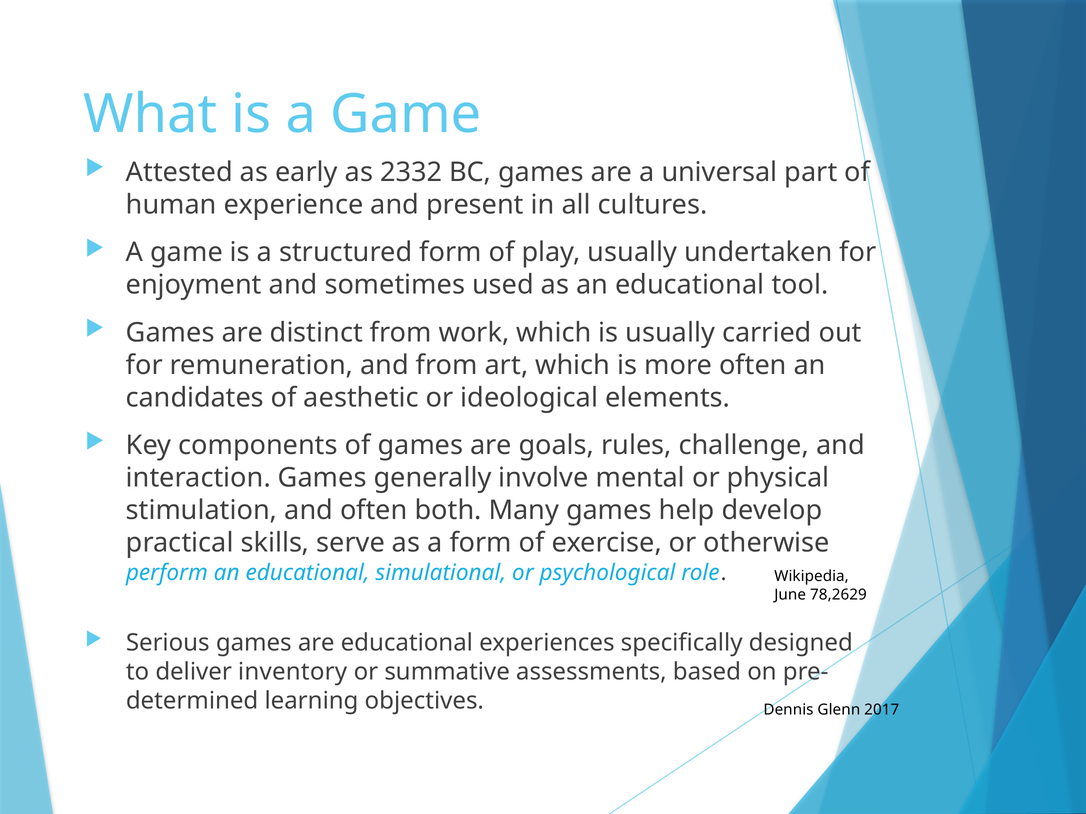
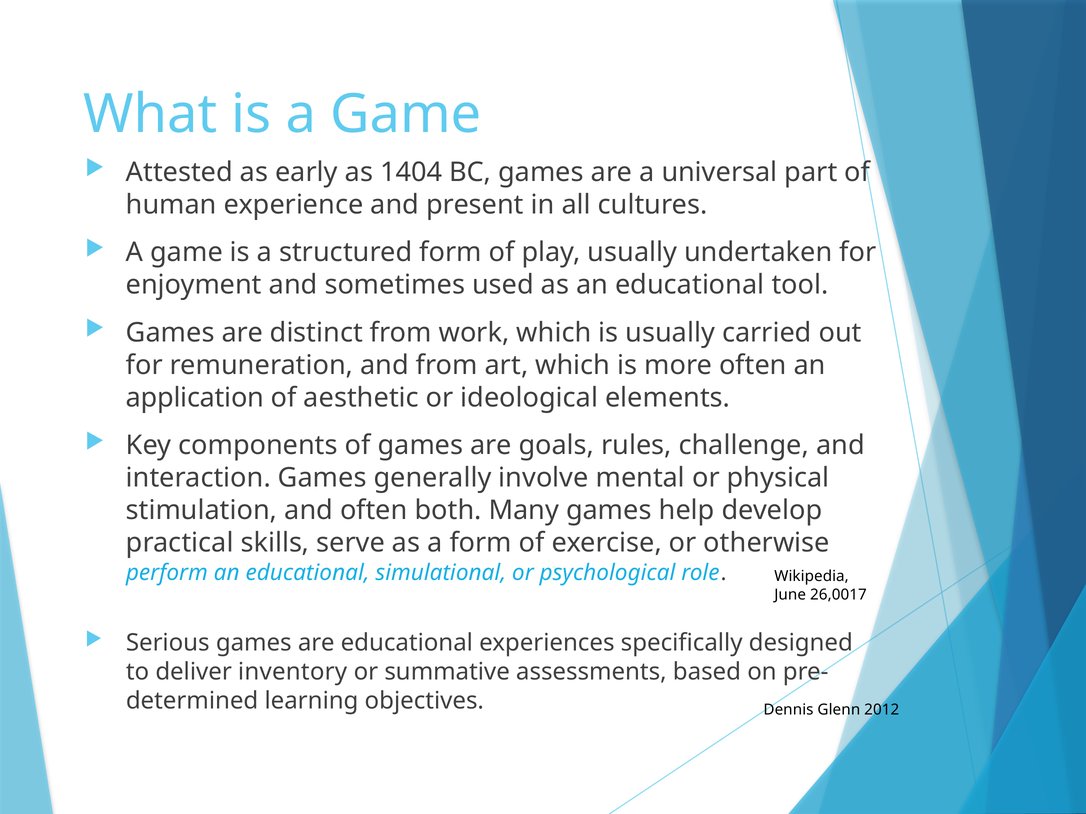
2332: 2332 -> 1404 (411, 172)
candidates: candidates -> application (195, 398)
78,2629: 78,2629 -> 26,0017 (838, 595)
2017: 2017 -> 2012 (882, 710)
